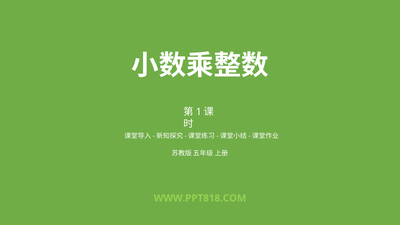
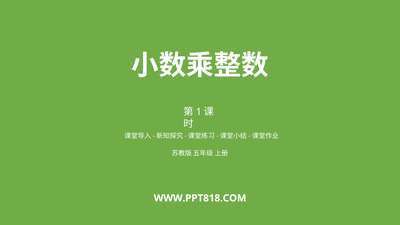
WWW.PPT818.COM colour: light green -> white (200, 198)
